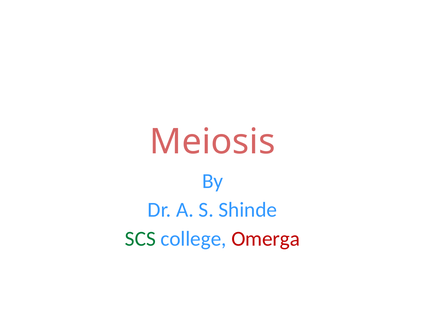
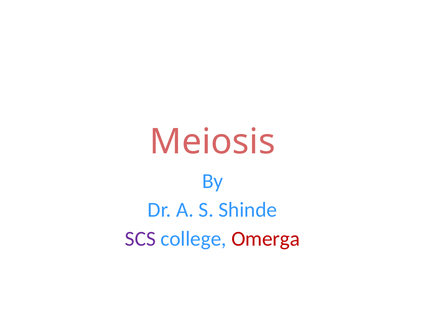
SCS colour: green -> purple (140, 239)
